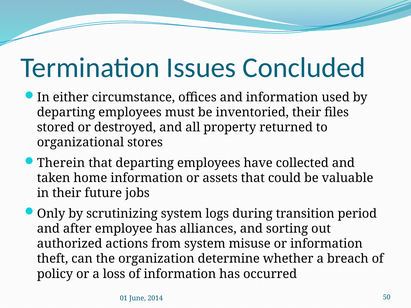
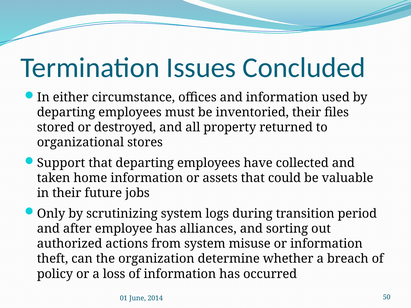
Therein: Therein -> Support (61, 163)
